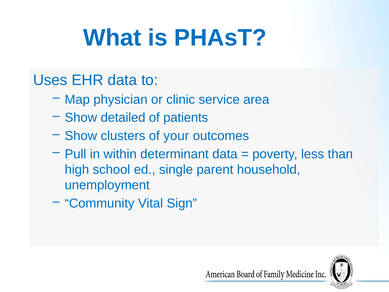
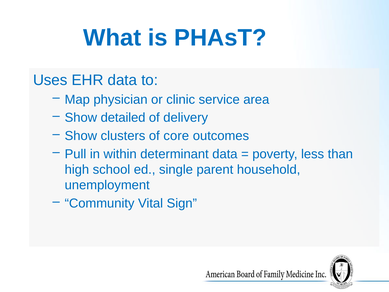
patients: patients -> delivery (186, 118)
your: your -> core (176, 136)
